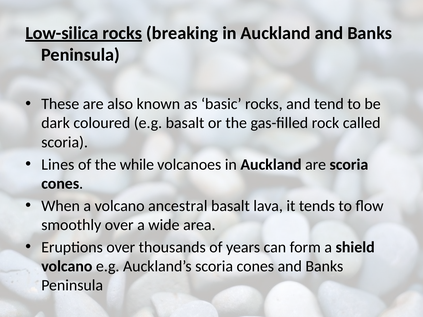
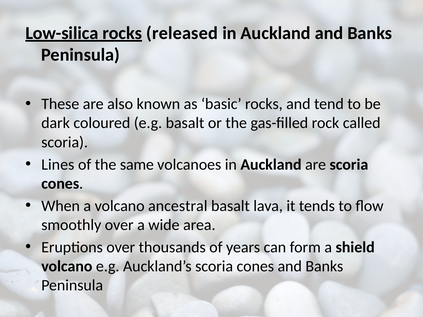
breaking: breaking -> released (182, 33)
while: while -> same (137, 165)
